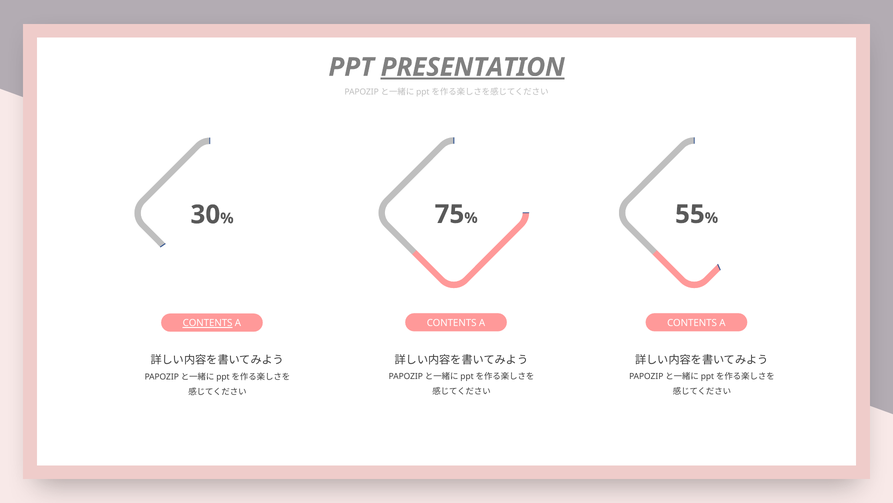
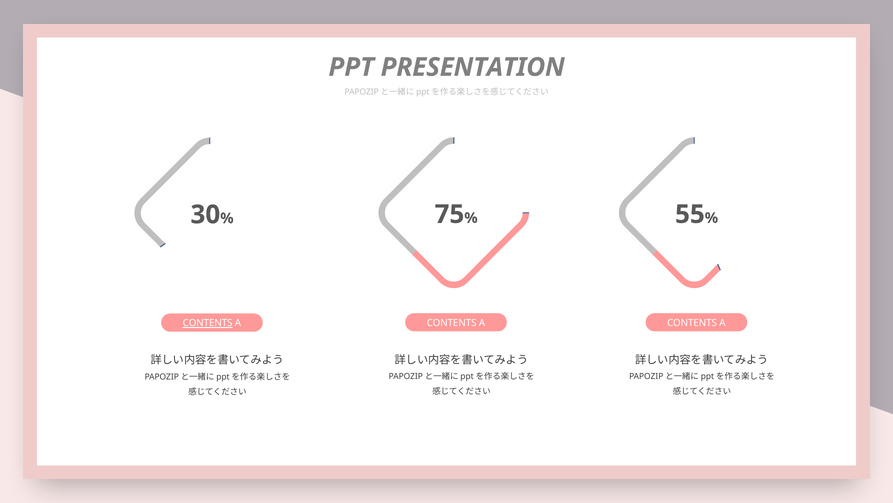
PRESENTATION underline: present -> none (473, 67)
